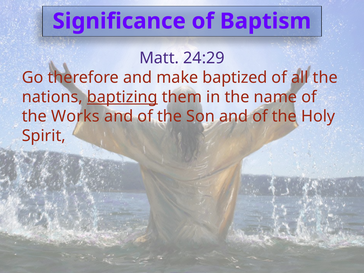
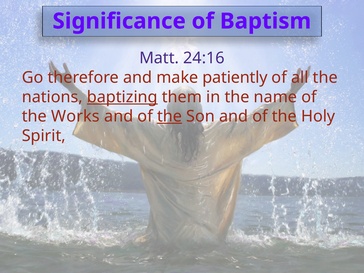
24:29: 24:29 -> 24:16 (204, 58)
baptized: baptized -> patiently (235, 78)
the underline: none -> present (170, 116)
